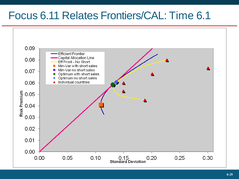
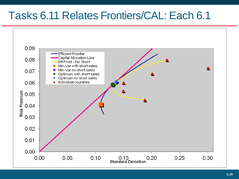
Focus: Focus -> Tasks (23, 16)
Time: Time -> Each (182, 16)
